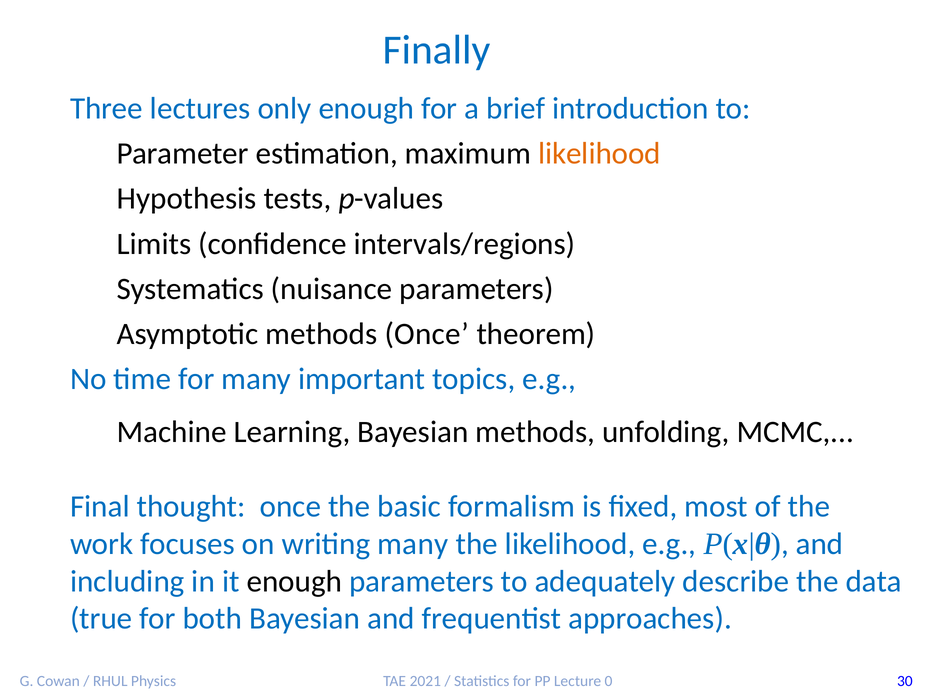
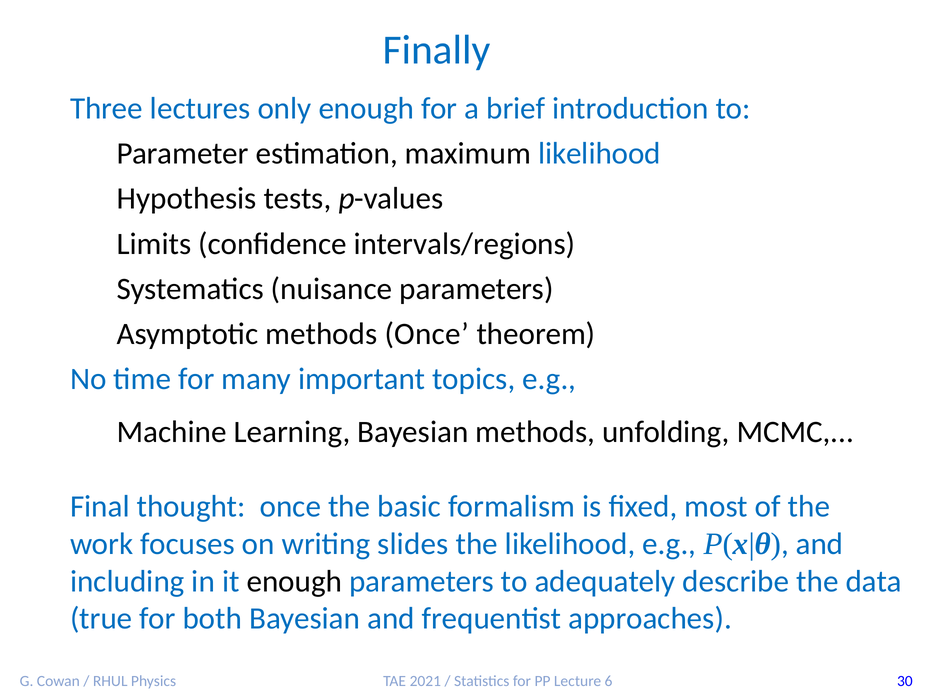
likelihood colour: orange -> blue (599, 154)
writing many: many -> slides (413, 544)
0: 0 -> 6 (609, 682)
